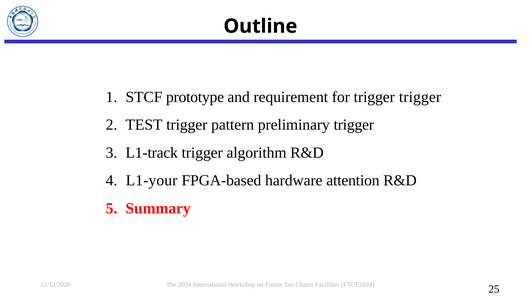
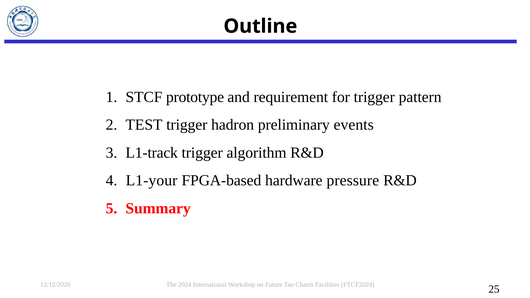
trigger trigger: trigger -> pattern (420, 97)
pattern: pattern -> hadron (233, 125)
preliminary trigger: trigger -> events (354, 125)
attention: attention -> pressure (353, 181)
